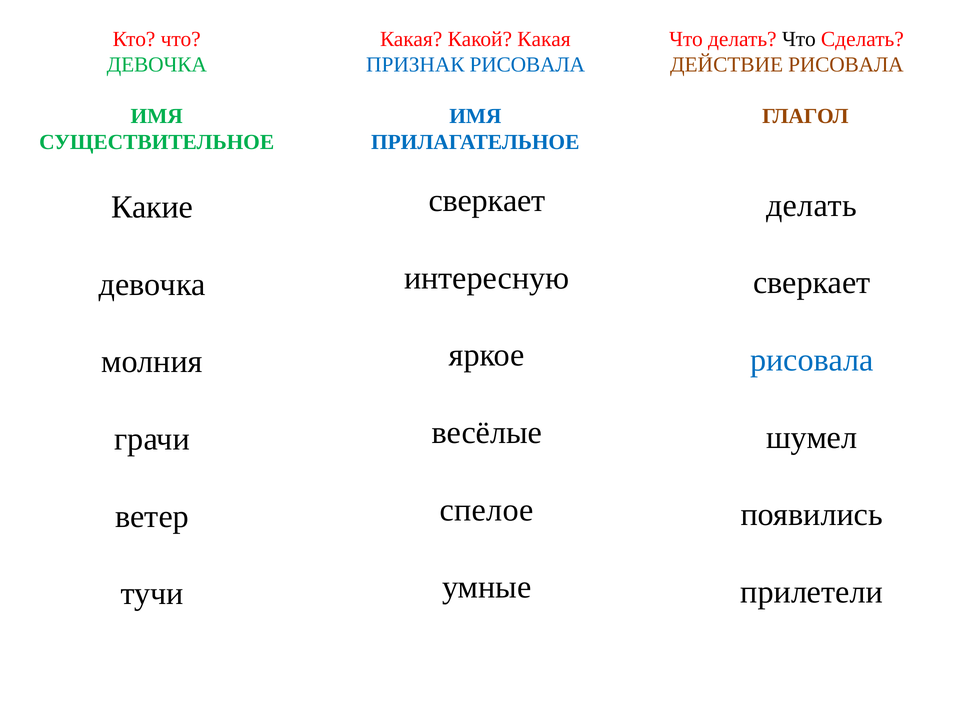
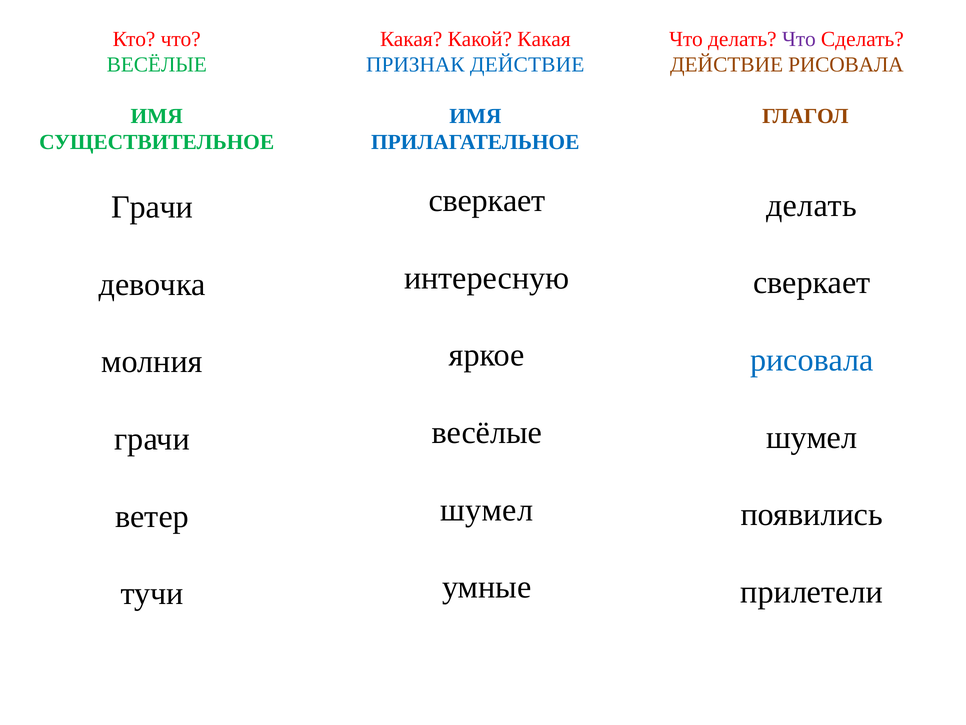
Что colour: black -> purple (799, 39)
ДЕВОЧКА: ДЕВОЧКА -> ВЕСЁЛЫЕ (157, 65)
ПРИЗНАК РИСОВАЛА: РИСОВАЛА -> ДЕЙСТВИЕ (527, 65)
Какие: Какие -> Грачи (152, 207)
спелое: спелое -> шумел (487, 510)
